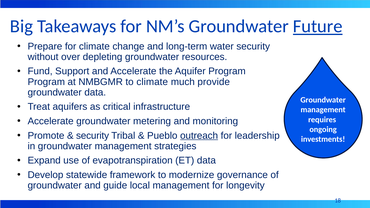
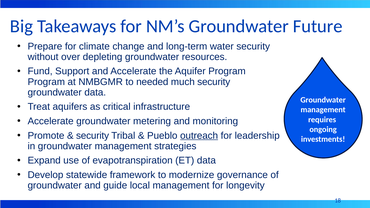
Future underline: present -> none (318, 26)
to climate: climate -> needed (152, 82)
much provide: provide -> security (214, 82)
